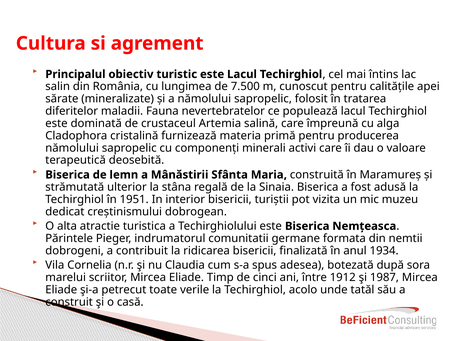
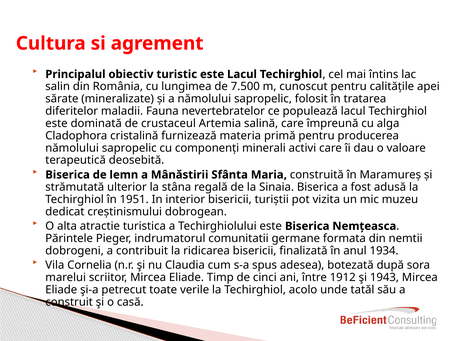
1987: 1987 -> 1943 (384, 277)
